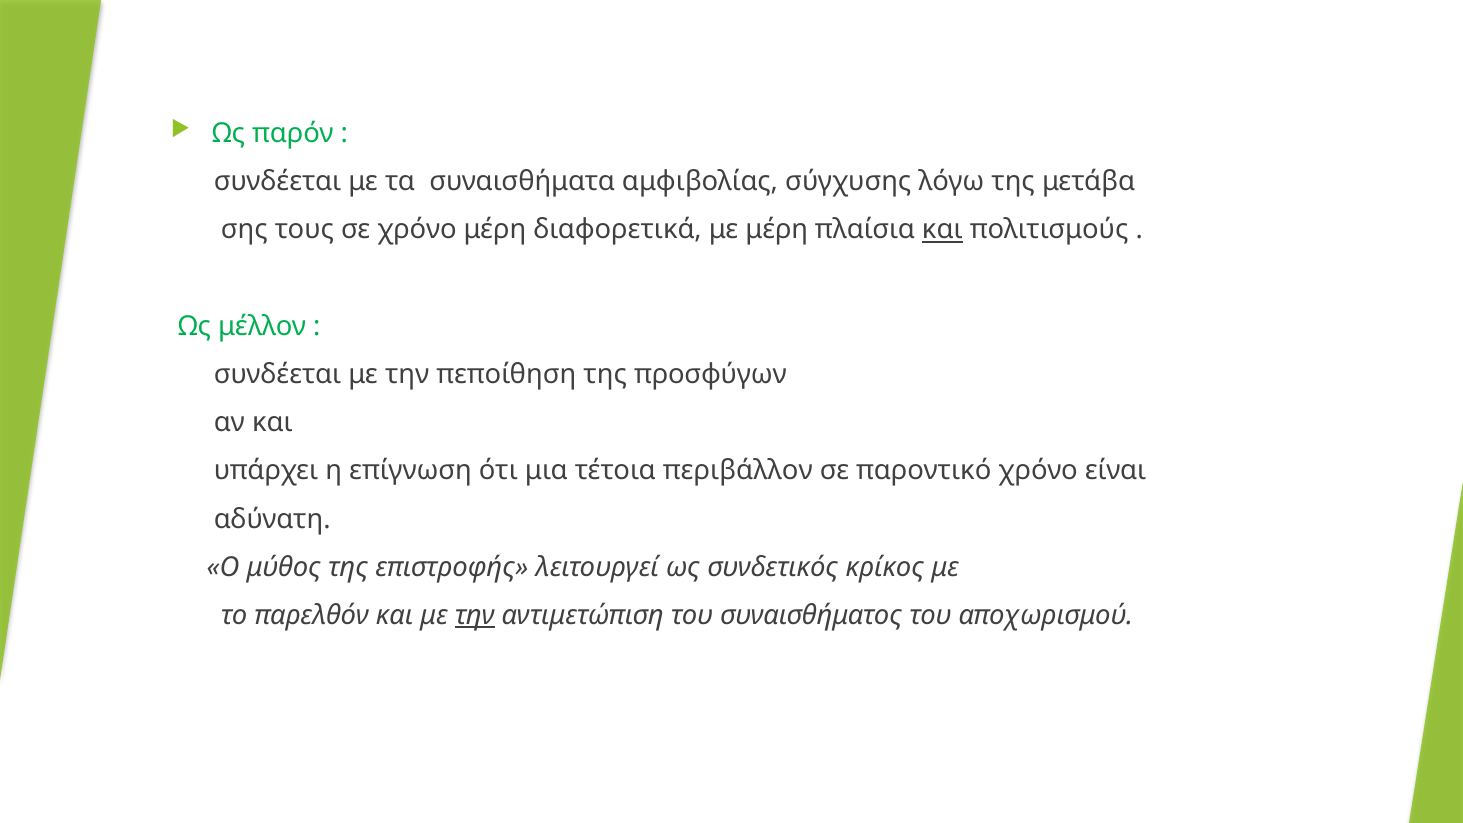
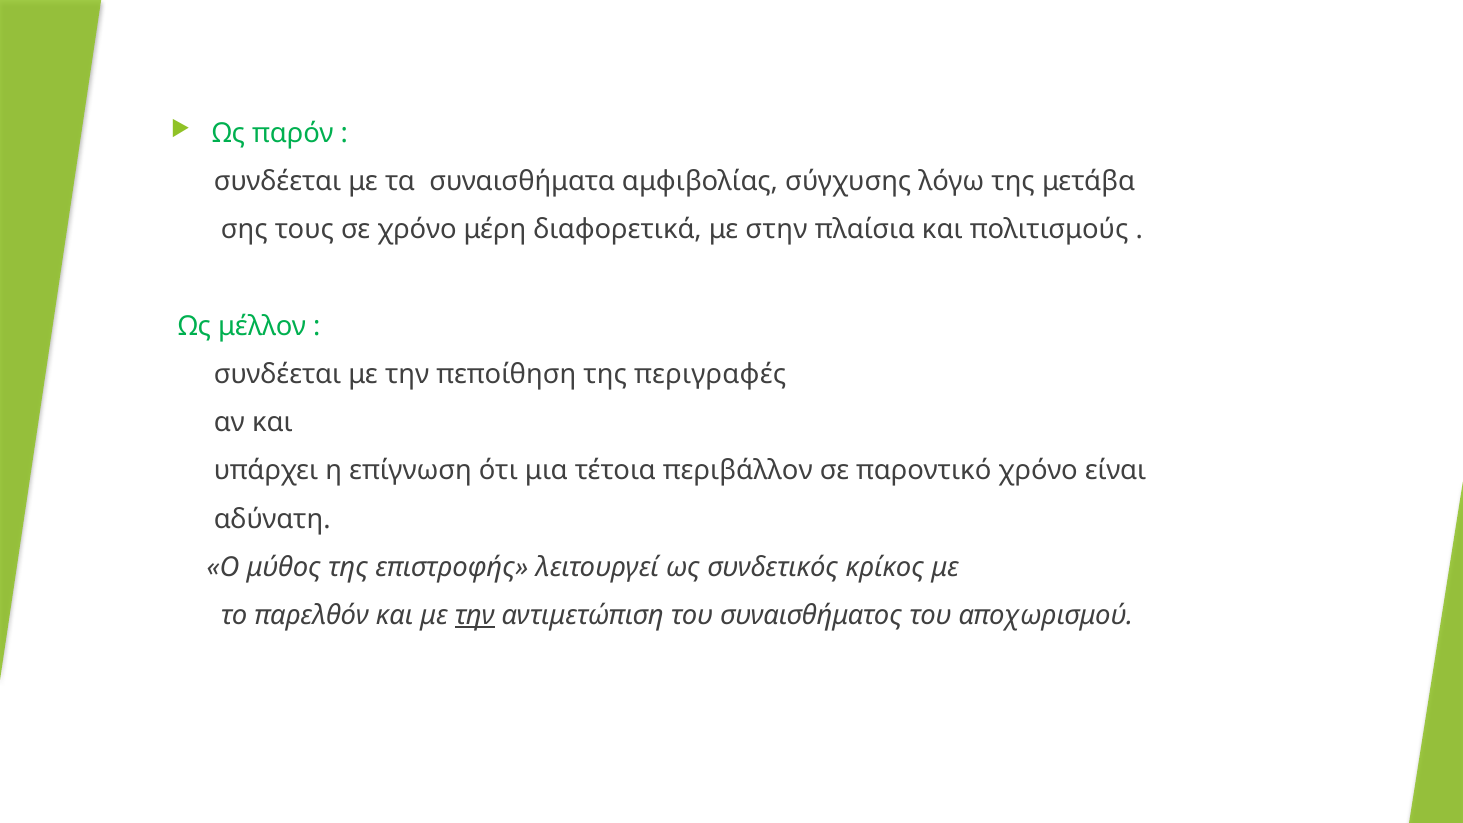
με μέρη: μέρη -> στην (776, 230)
και underline: present -> none (942, 230)
προσφύγων: προσφύγων -> περιγραφές (710, 374)
